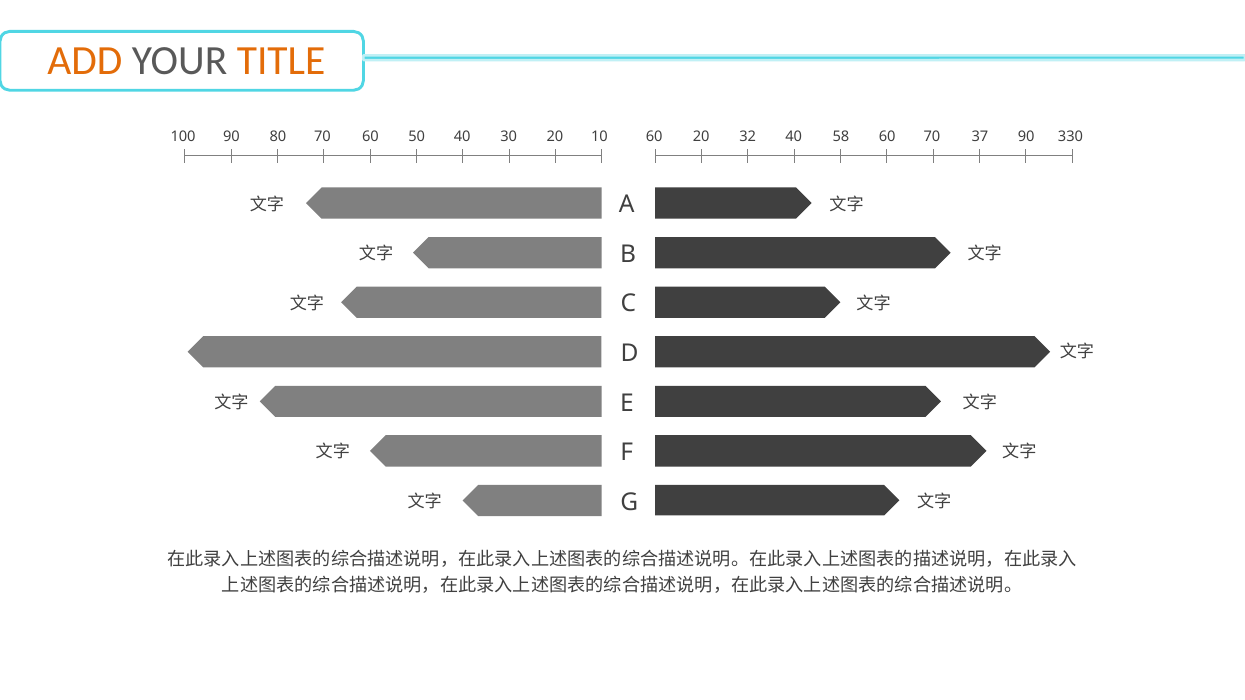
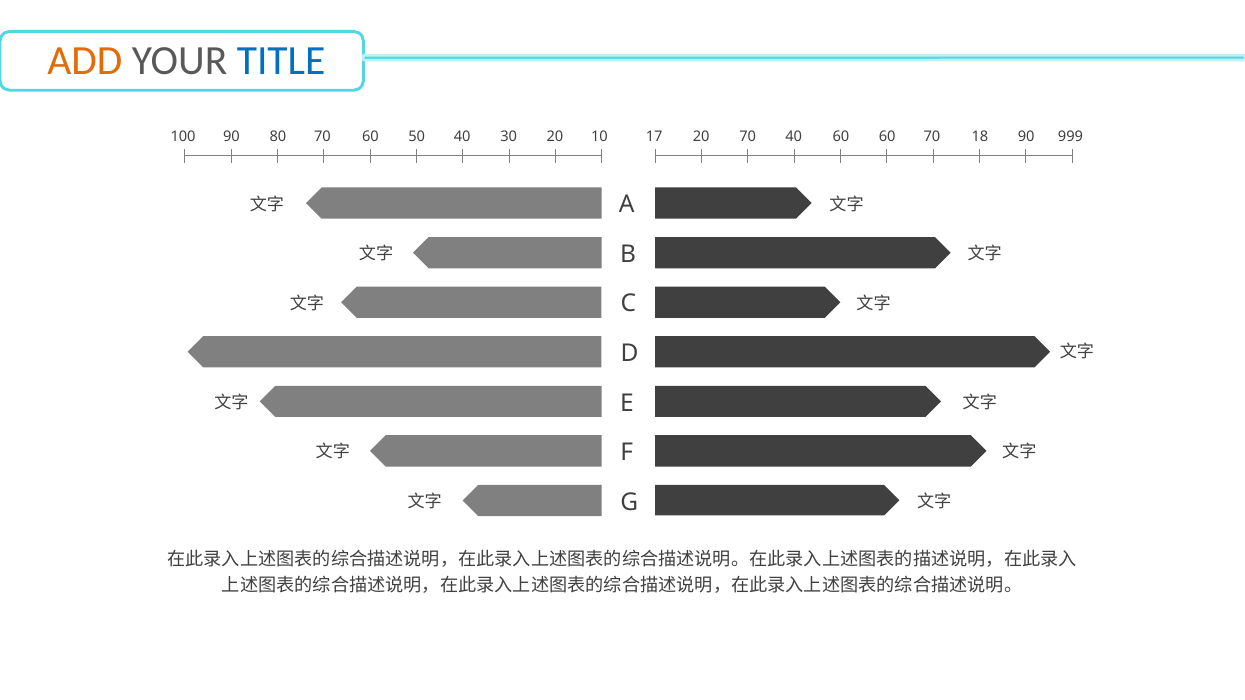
TITLE colour: orange -> blue (281, 60)
100 60: 60 -> 17 (654, 137)
20 32: 32 -> 70 (748, 137)
40 58: 58 -> 60 (841, 137)
37: 37 -> 18 (980, 137)
330: 330 -> 999 (1070, 137)
